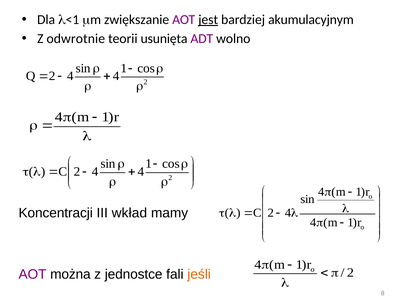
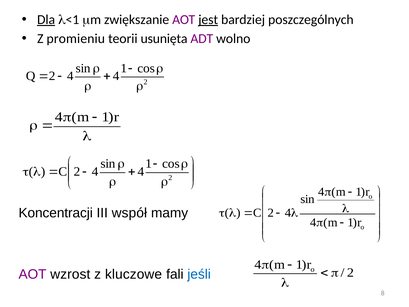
Dla underline: none -> present (46, 20)
akumulacyjnym: akumulacyjnym -> poszczególnych (311, 20)
odwrotnie: odwrotnie -> promieniu (76, 39)
wkład: wkład -> współ (129, 213)
można: można -> wzrost (70, 274)
jednostce: jednostce -> kluczowe (134, 274)
jeśli colour: orange -> blue (199, 274)
